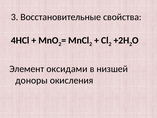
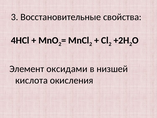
доноры: доноры -> кислота (32, 80)
